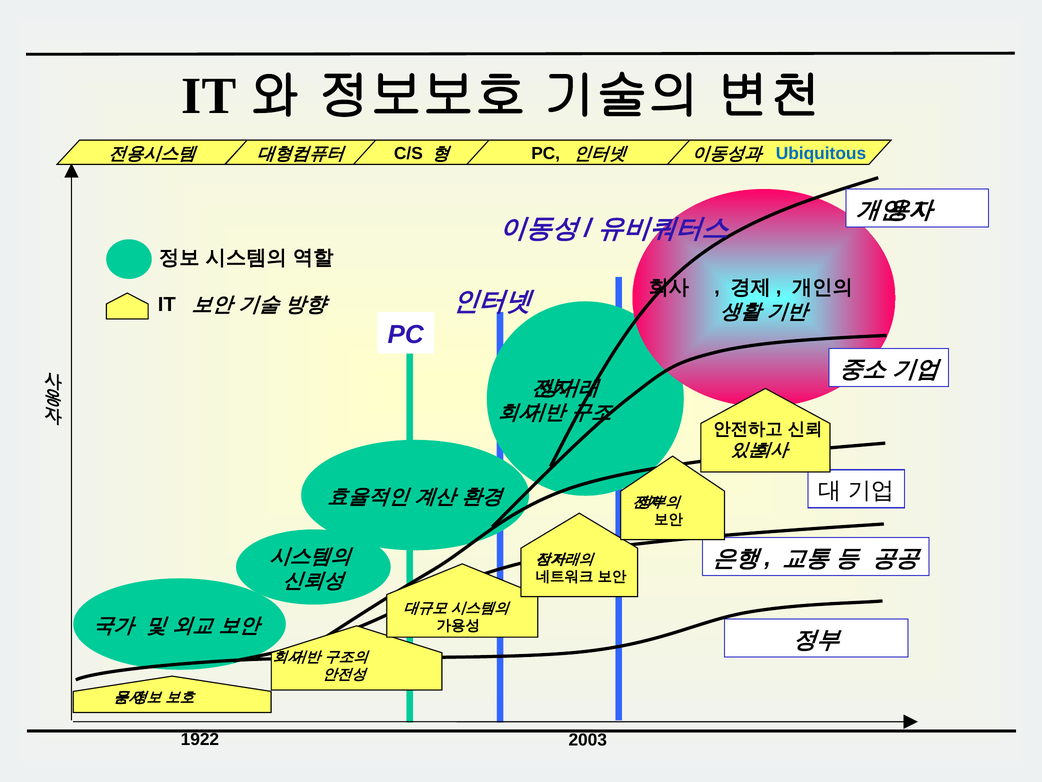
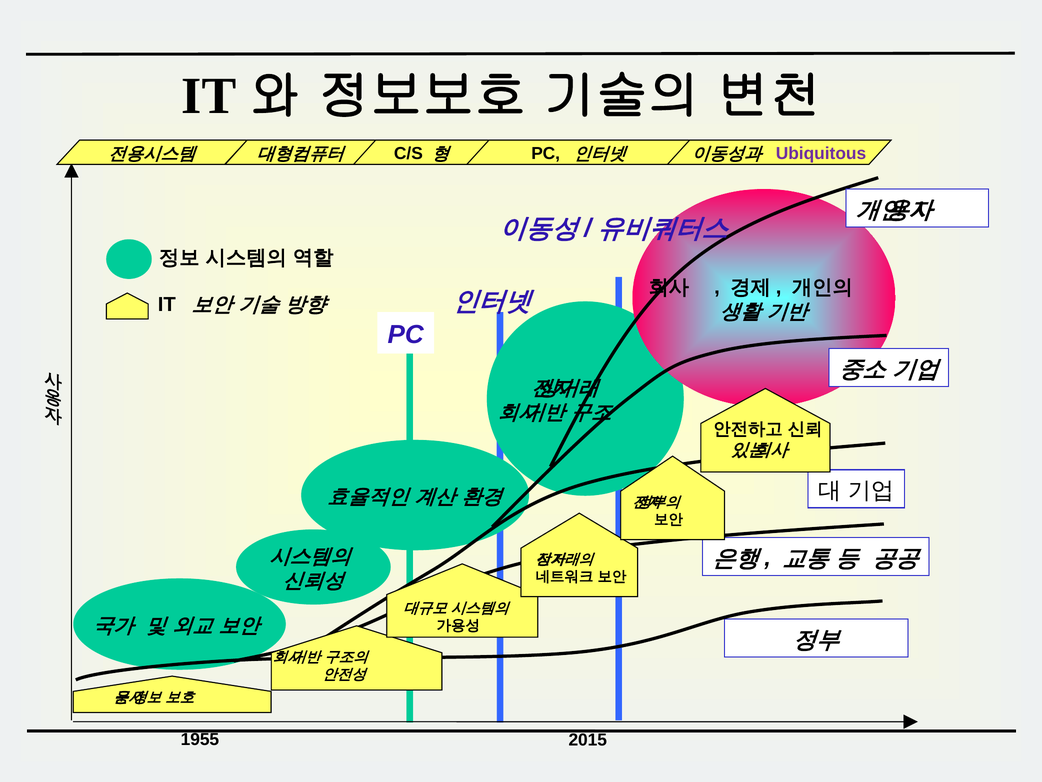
Ubiquitous colour: blue -> purple (821, 153)
1922: 1922 -> 1955 (200, 739)
2003: 2003 -> 2015 (588, 739)
